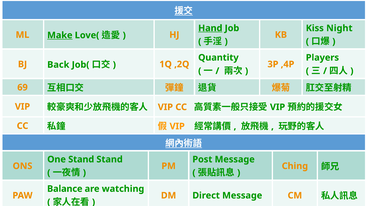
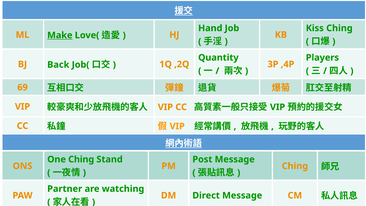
Hand underline: present -> none (210, 28)
Kiss Night: Night -> Ching (339, 28)
One Stand: Stand -> Ching (81, 159)
Balance: Balance -> Partner (65, 189)
